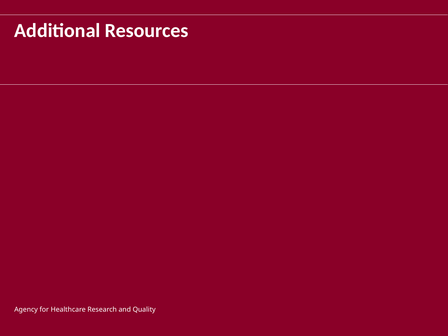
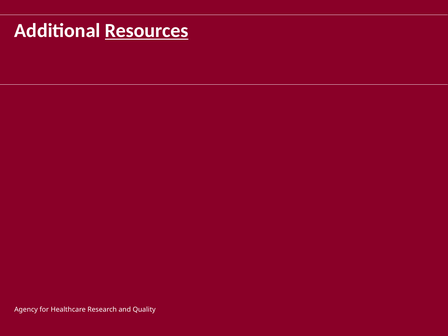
Resources underline: none -> present (147, 31)
